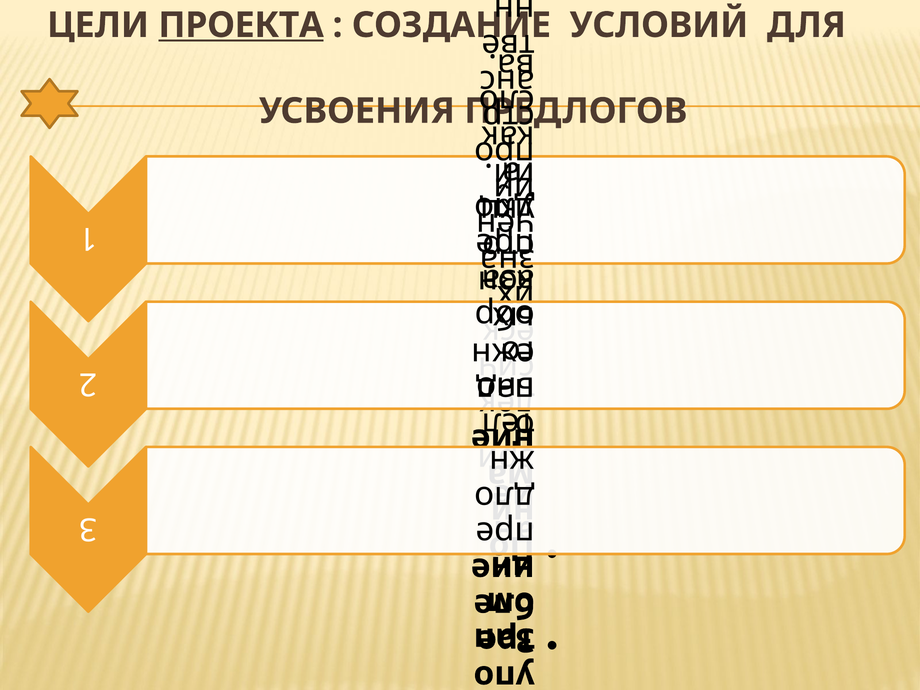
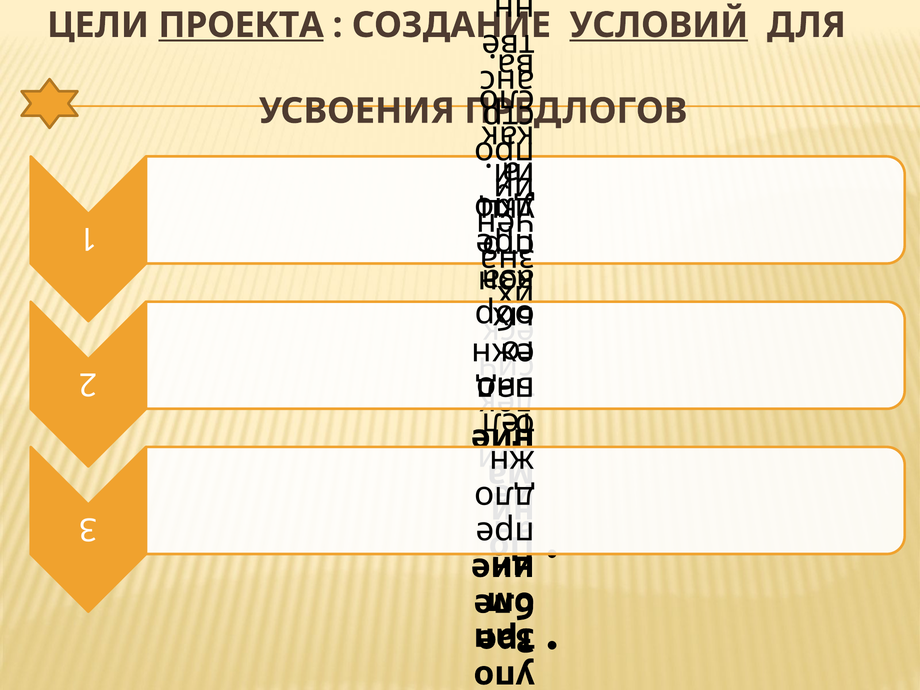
УСЛОВИЙ underline: none -> present (659, 25)
